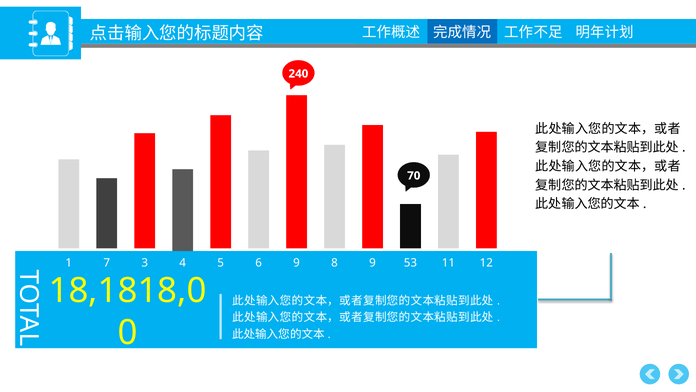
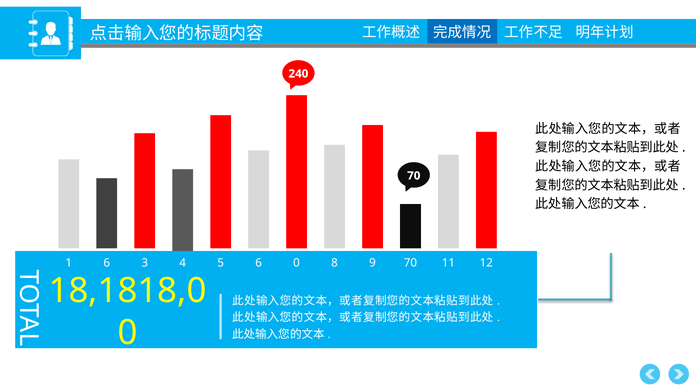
1 7: 7 -> 6 (107, 262)
6 9: 9 -> 0 (297, 262)
9 53: 53 -> 70 (410, 262)
